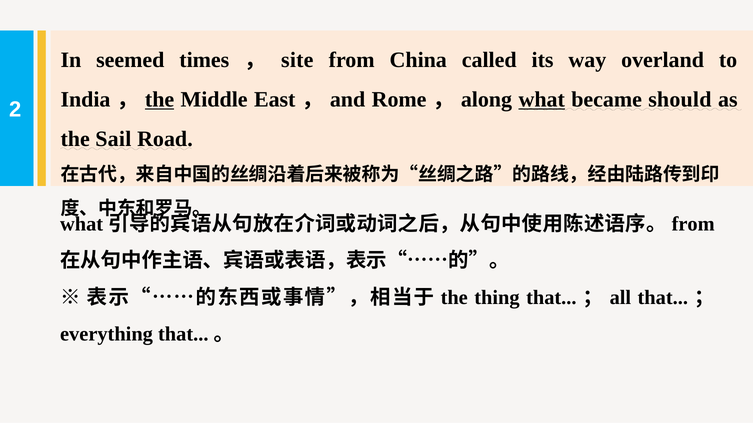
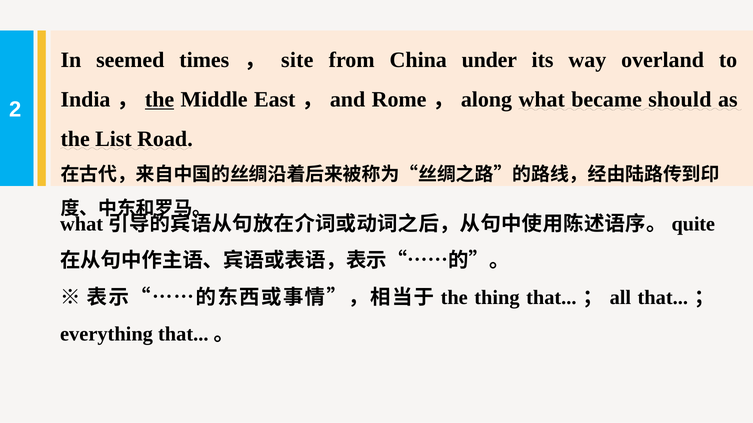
called: called -> under (489, 60)
what underline: present -> none (542, 100)
Sail: Sail -> List (113, 139)
from: from -> quite (693, 224)
